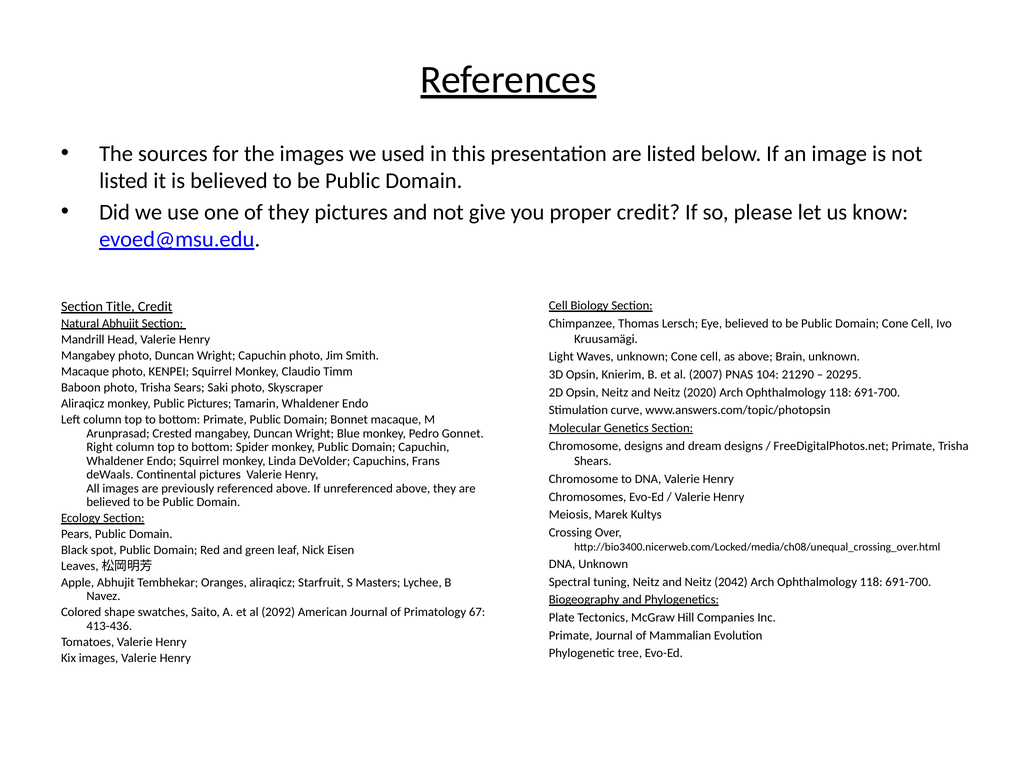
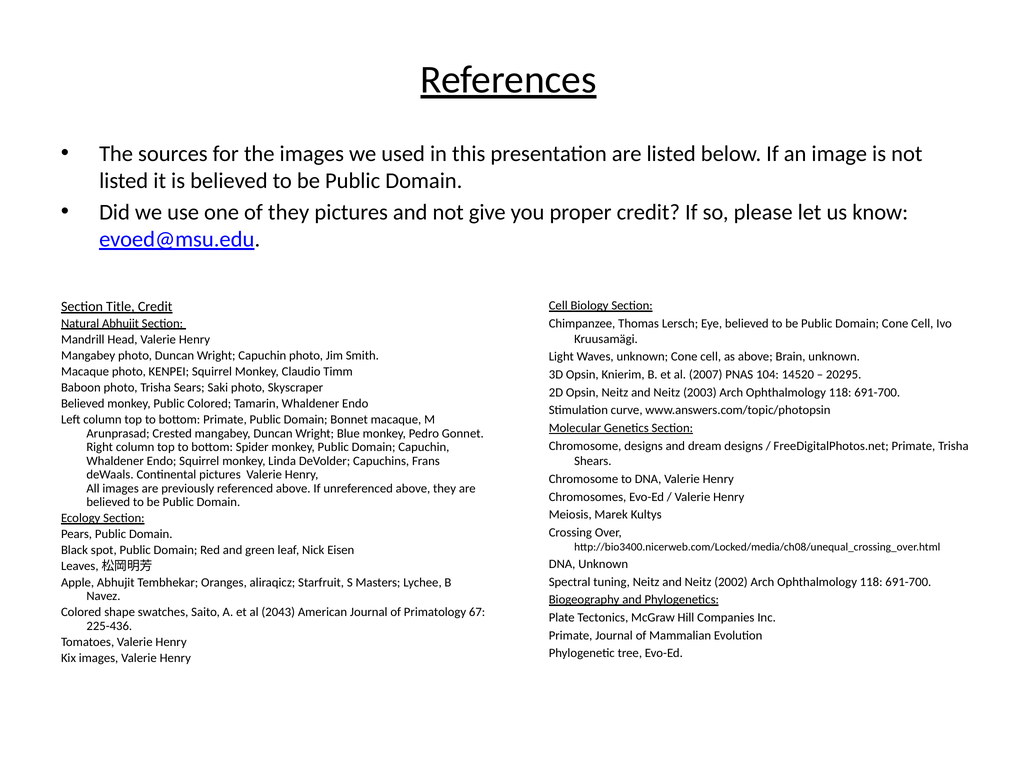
21290: 21290 -> 14520 (798, 375)
2020: 2020 -> 2003 (700, 393)
Aliraqicz: Aliraqicz -> Believed (83, 404)
Public Pictures: Pictures -> Colored (209, 404)
2042: 2042 -> 2002 (731, 582)
2092: 2092 -> 2043 (278, 613)
413-436: 413-436 -> 225-436 (109, 626)
